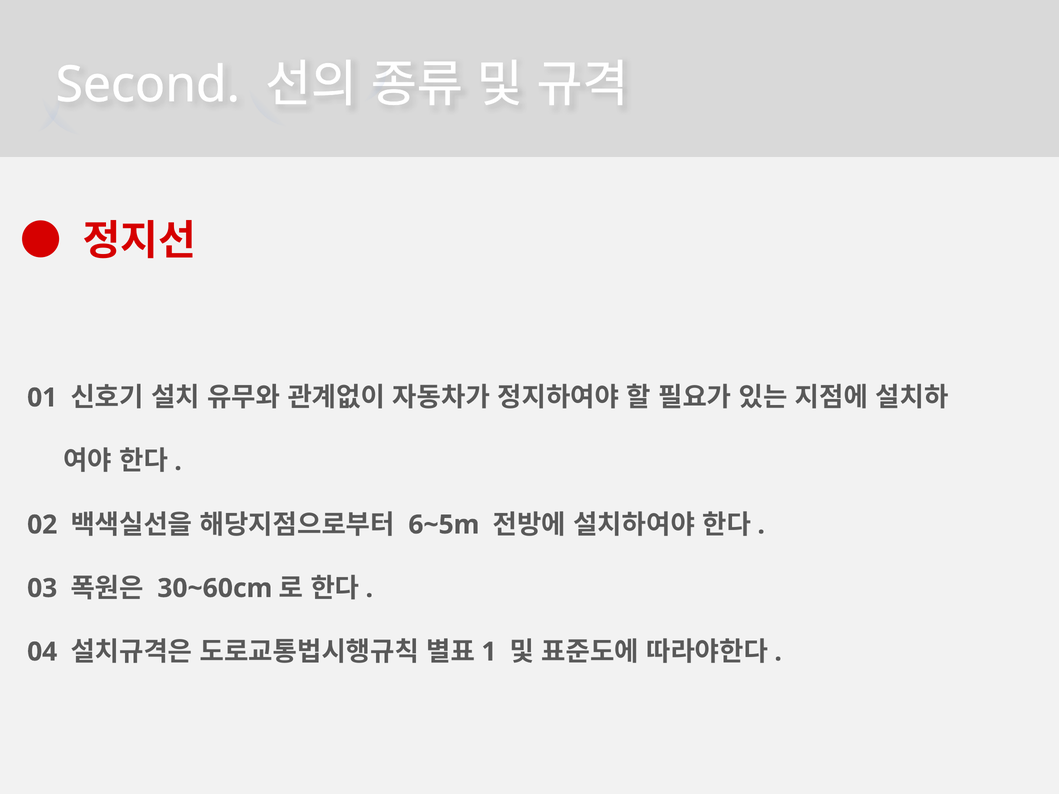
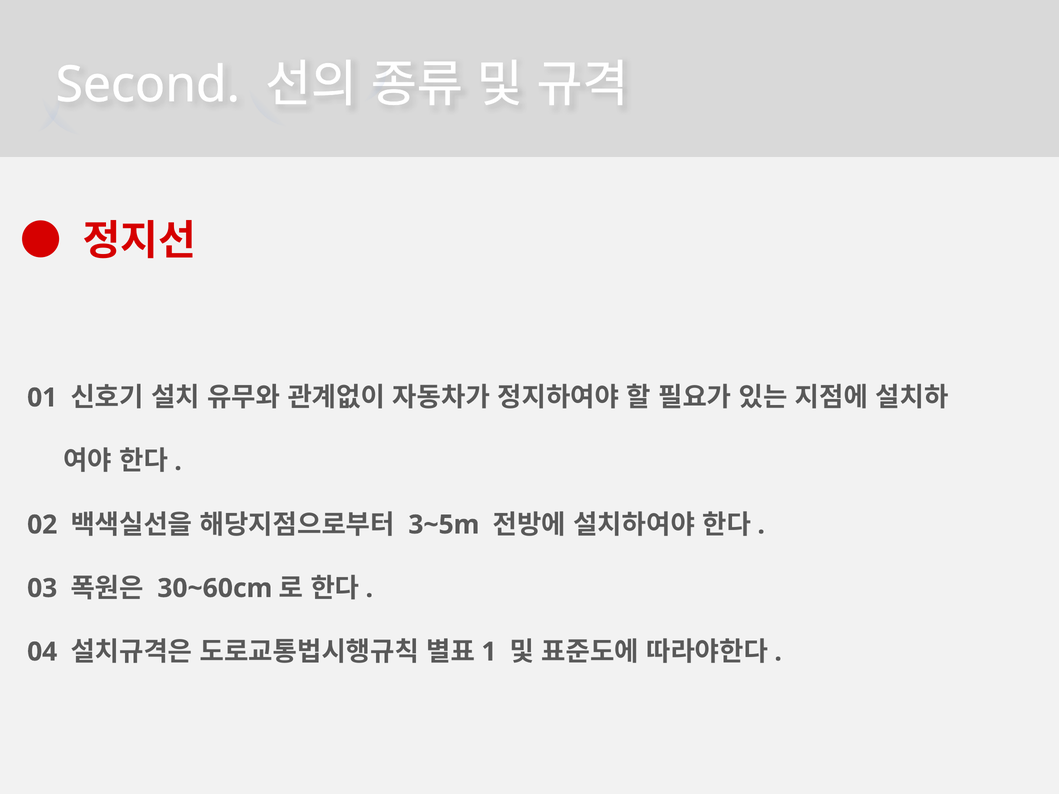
6~5m: 6~5m -> 3~5m (444, 525)
